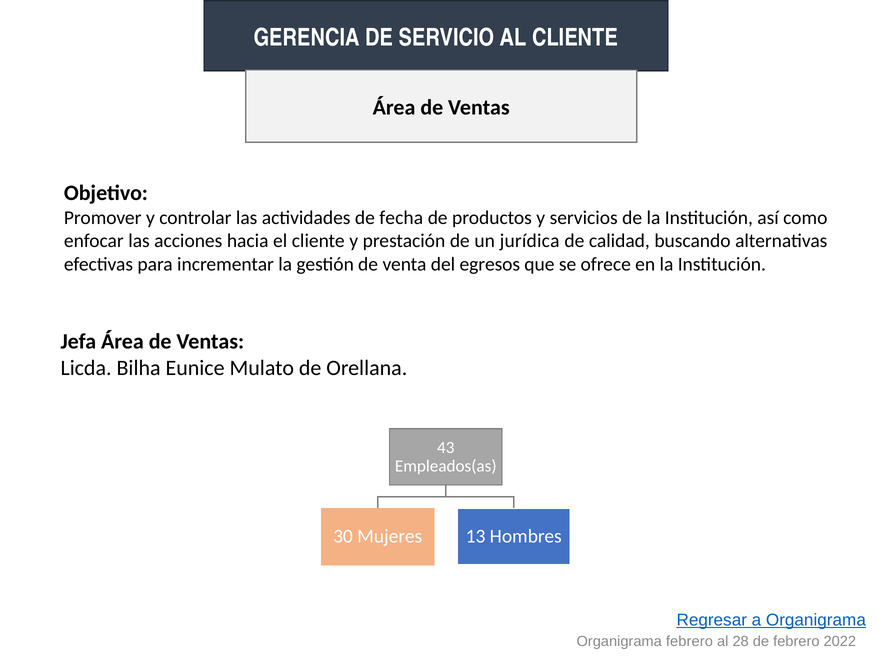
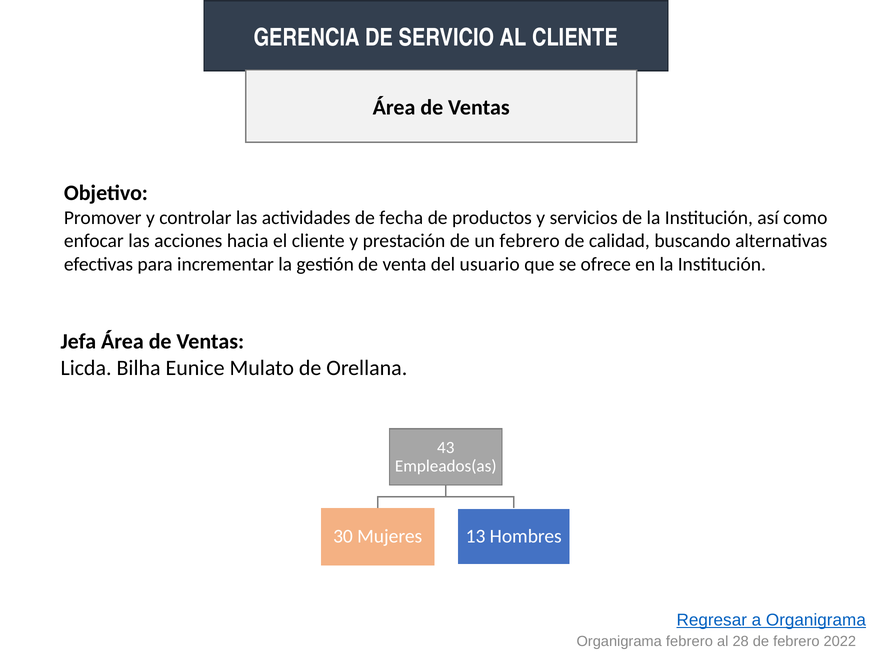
un jurídica: jurídica -> febrero (530, 241)
egresos: egresos -> usuario (490, 265)
